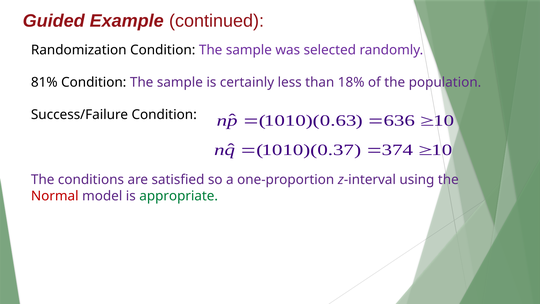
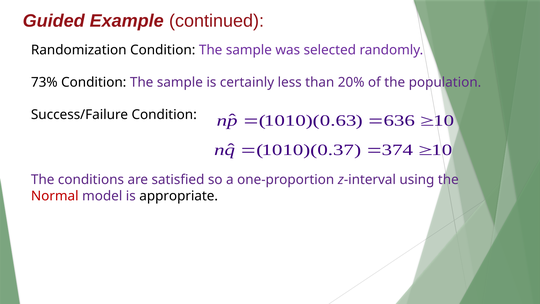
81%: 81% -> 73% (44, 82)
18%: 18% -> 20% (351, 82)
appropriate colour: green -> black (179, 196)
